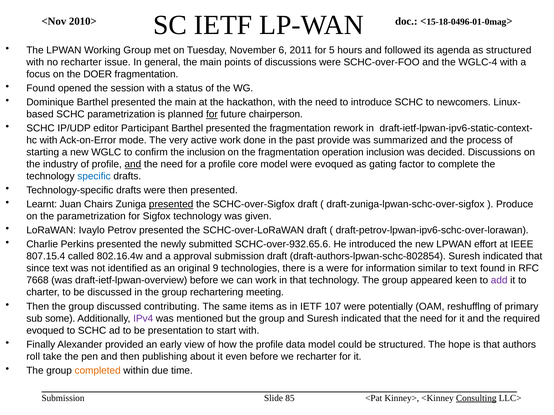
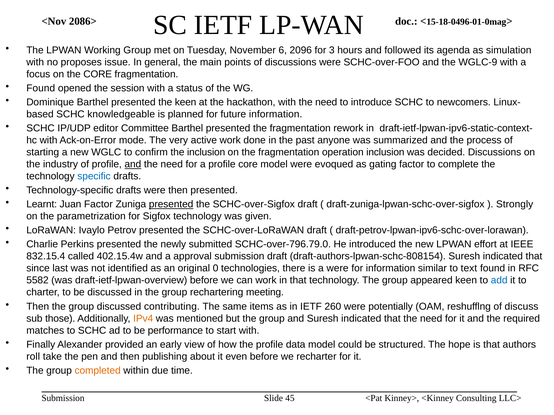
2010>: 2010> -> 2086> (83, 21)
2011: 2011 -> 2096 (301, 50)
5: 5 -> 3 (332, 50)
as structured: structured -> simulation (509, 50)
no recharter: recharter -> proposes (81, 62)
WGLC-4: WGLC-4 -> WGLC-9 (478, 62)
the DOER: DOER -> CORE (98, 74)
presented the main: main -> keen (186, 102)
SCHC parametrization: parametrization -> knowledgeable (121, 114)
for underline: present -> none (212, 114)
future chairperson: chairperson -> information (276, 114)
Participant: Participant -> Committee (145, 128)
provide: provide -> anyone (334, 140)
Juan Chairs: Chairs -> Factor (98, 205)
Produce: Produce -> Strongly (515, 205)
SCHC-over-932.65.6: SCHC-over-932.65.6 -> SCHC-over-796.79.0 (283, 245)
807.15.4: 807.15.4 -> 832.15.4 (46, 257)
802.16.4w: 802.16.4w -> 402.15.4w (120, 257)
draft-authors-lpwan-schc-802854: draft-authors-lpwan-schc-802854 -> draft-authors-lpwan-schc-808154 (368, 257)
since text: text -> last (60, 269)
9: 9 -> 0 (216, 269)
7668: 7668 -> 5582 (37, 281)
add colour: purple -> blue (499, 281)
107: 107 -> 260 (333, 307)
primary: primary -> discuss (522, 307)
some: some -> those (60, 319)
IPv4 colour: purple -> orange (143, 319)
evoqued: evoqued -> matches (45, 331)
presentation: presentation -> performance (175, 331)
85: 85 -> 45 (290, 398)
Consulting underline: present -> none (476, 398)
